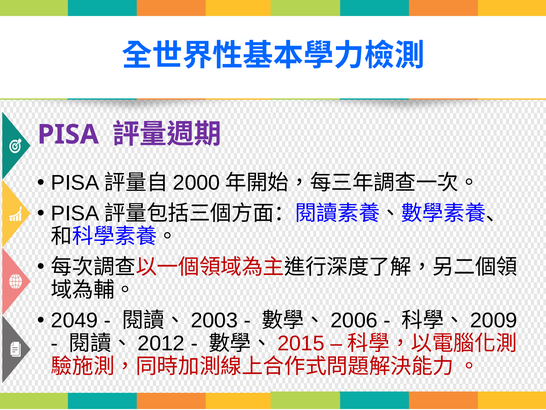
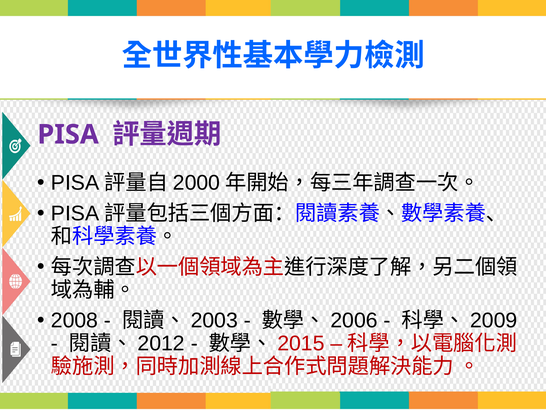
2049: 2049 -> 2008 (75, 320)
